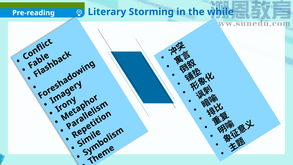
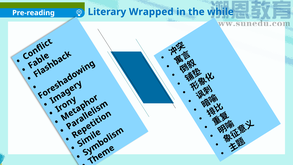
Storming: Storming -> Wrapped (151, 12)
